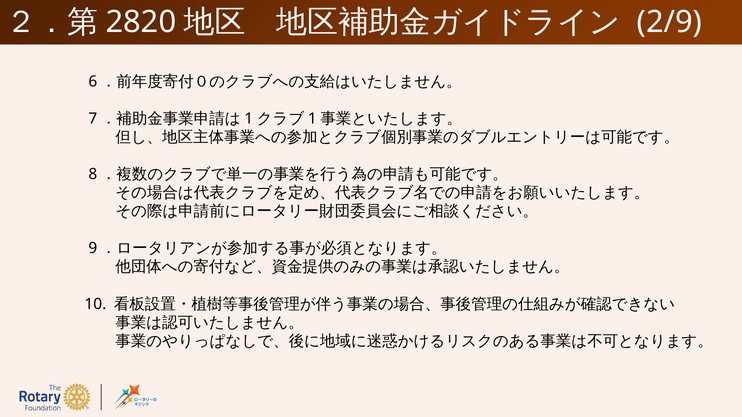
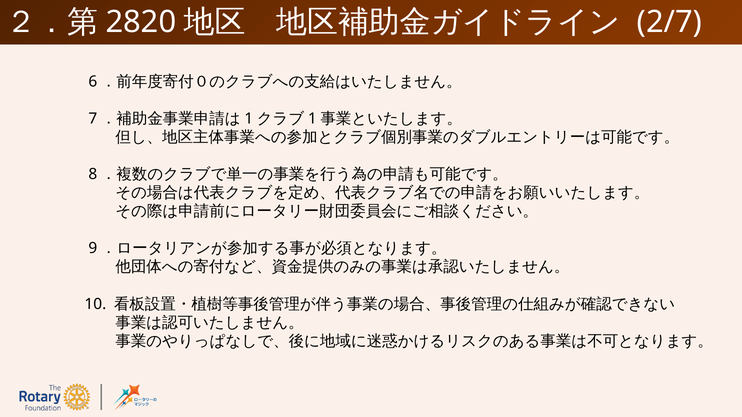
2/9: 2/9 -> 2/7 (670, 22)
